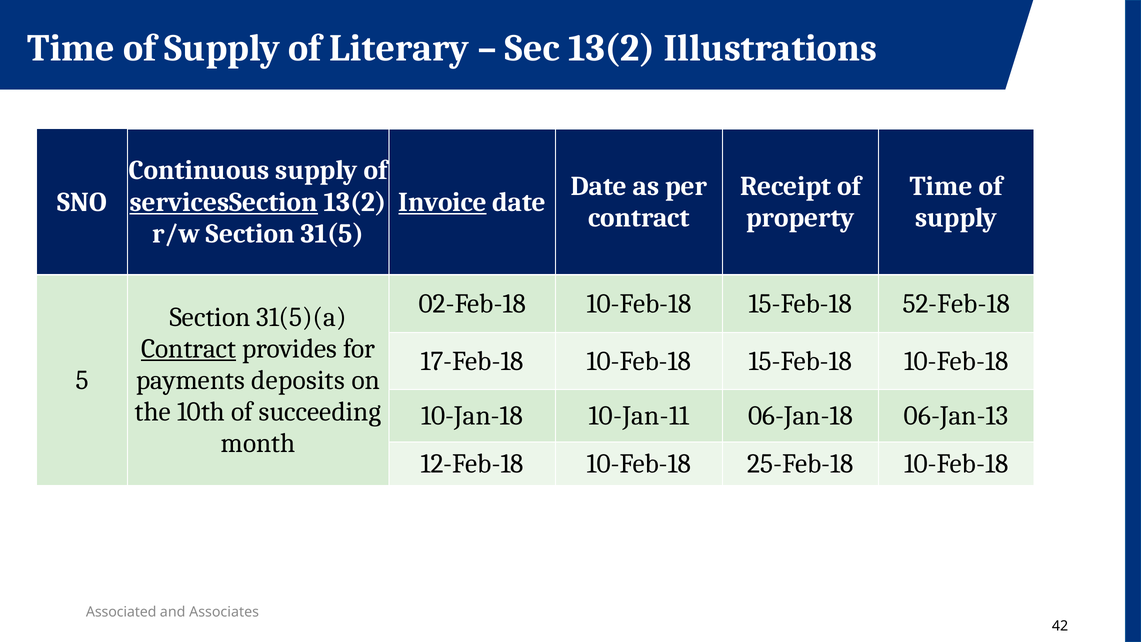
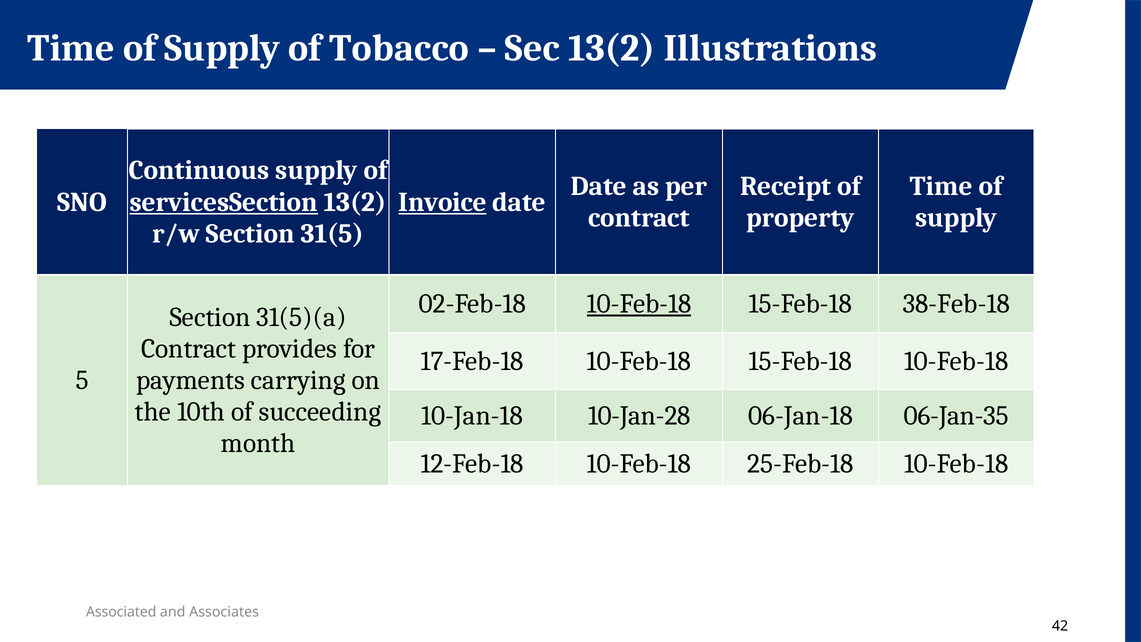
Literary: Literary -> Tobacco (399, 48)
10-Feb-18 underline: none -> present (639, 304)
52-Feb-18: 52-Feb-18 -> 38-Feb-18 (956, 304)
Contract underline: present -> none (189, 349)
deposits: deposits -> carrying (298, 380)
10-Jan-11: 10-Jan-11 -> 10-Jan-28 (639, 416)
06-Jan-13: 06-Jan-13 -> 06-Jan-35 (956, 416)
